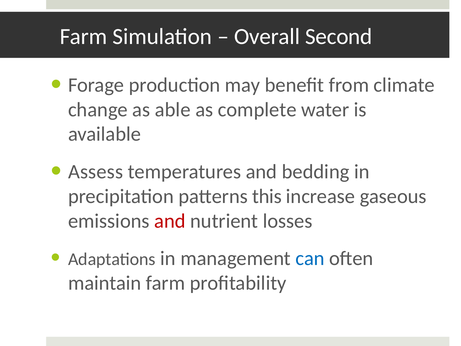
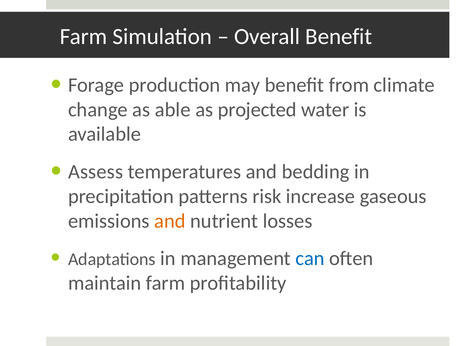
Overall Second: Second -> Benefit (339, 36)
complete: complete -> projected (257, 110)
this: this -> risk (267, 196)
and colour: red -> orange (170, 221)
